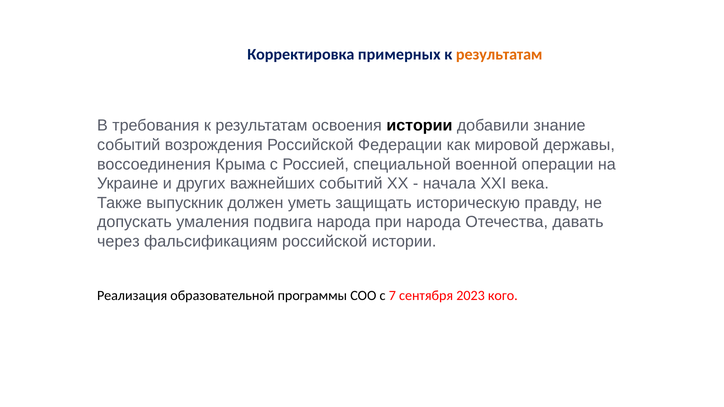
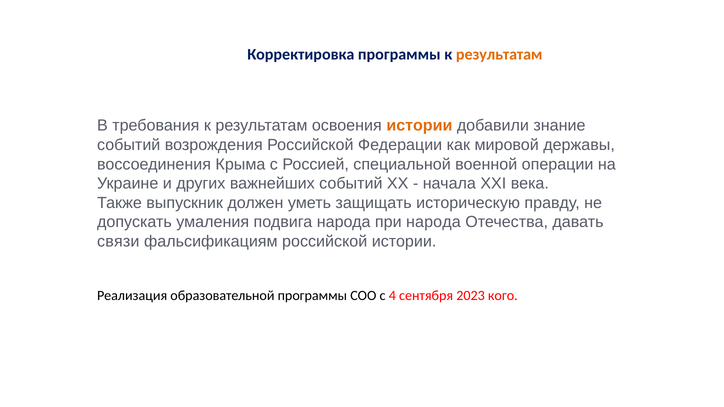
Корректировка примерных: примерных -> программы (399, 54)
истории colour: black -> orange (419, 126)
через: через -> связи (118, 242)
7: 7 -> 4 (392, 296)
